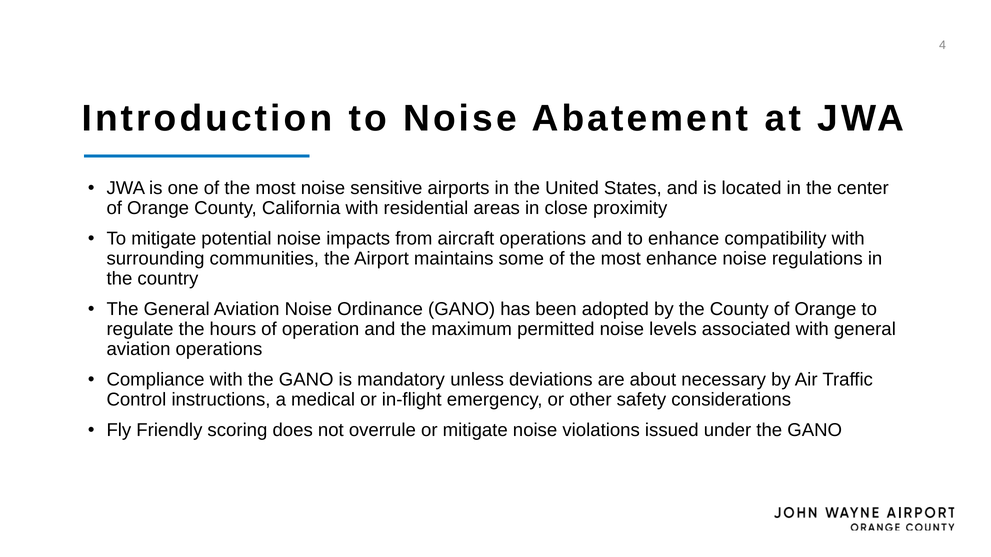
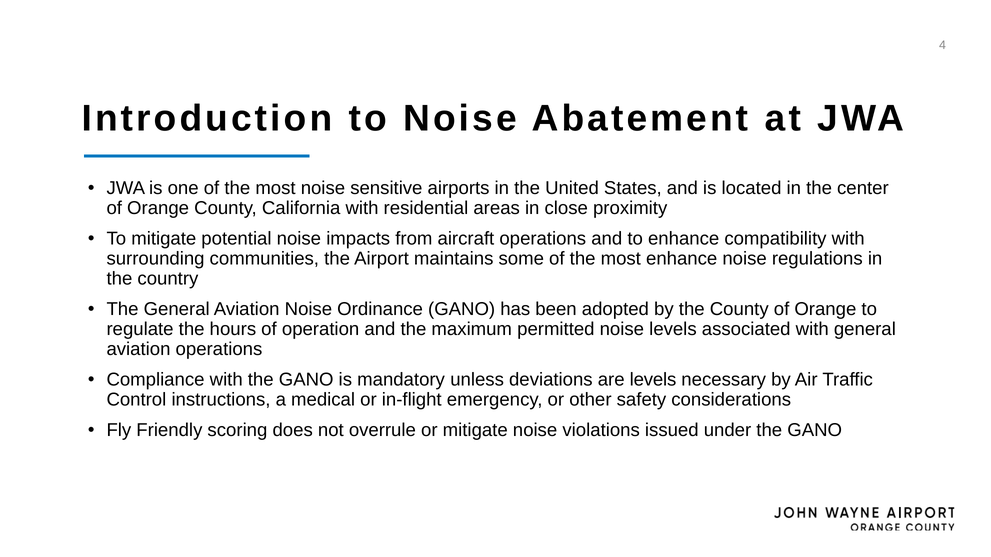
are about: about -> levels (653, 380)
